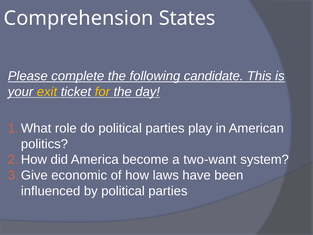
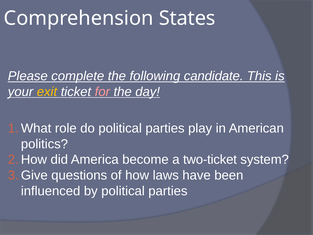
for colour: yellow -> pink (102, 92)
two-want: two-want -> two-ticket (210, 159)
economic: economic -> questions (79, 175)
